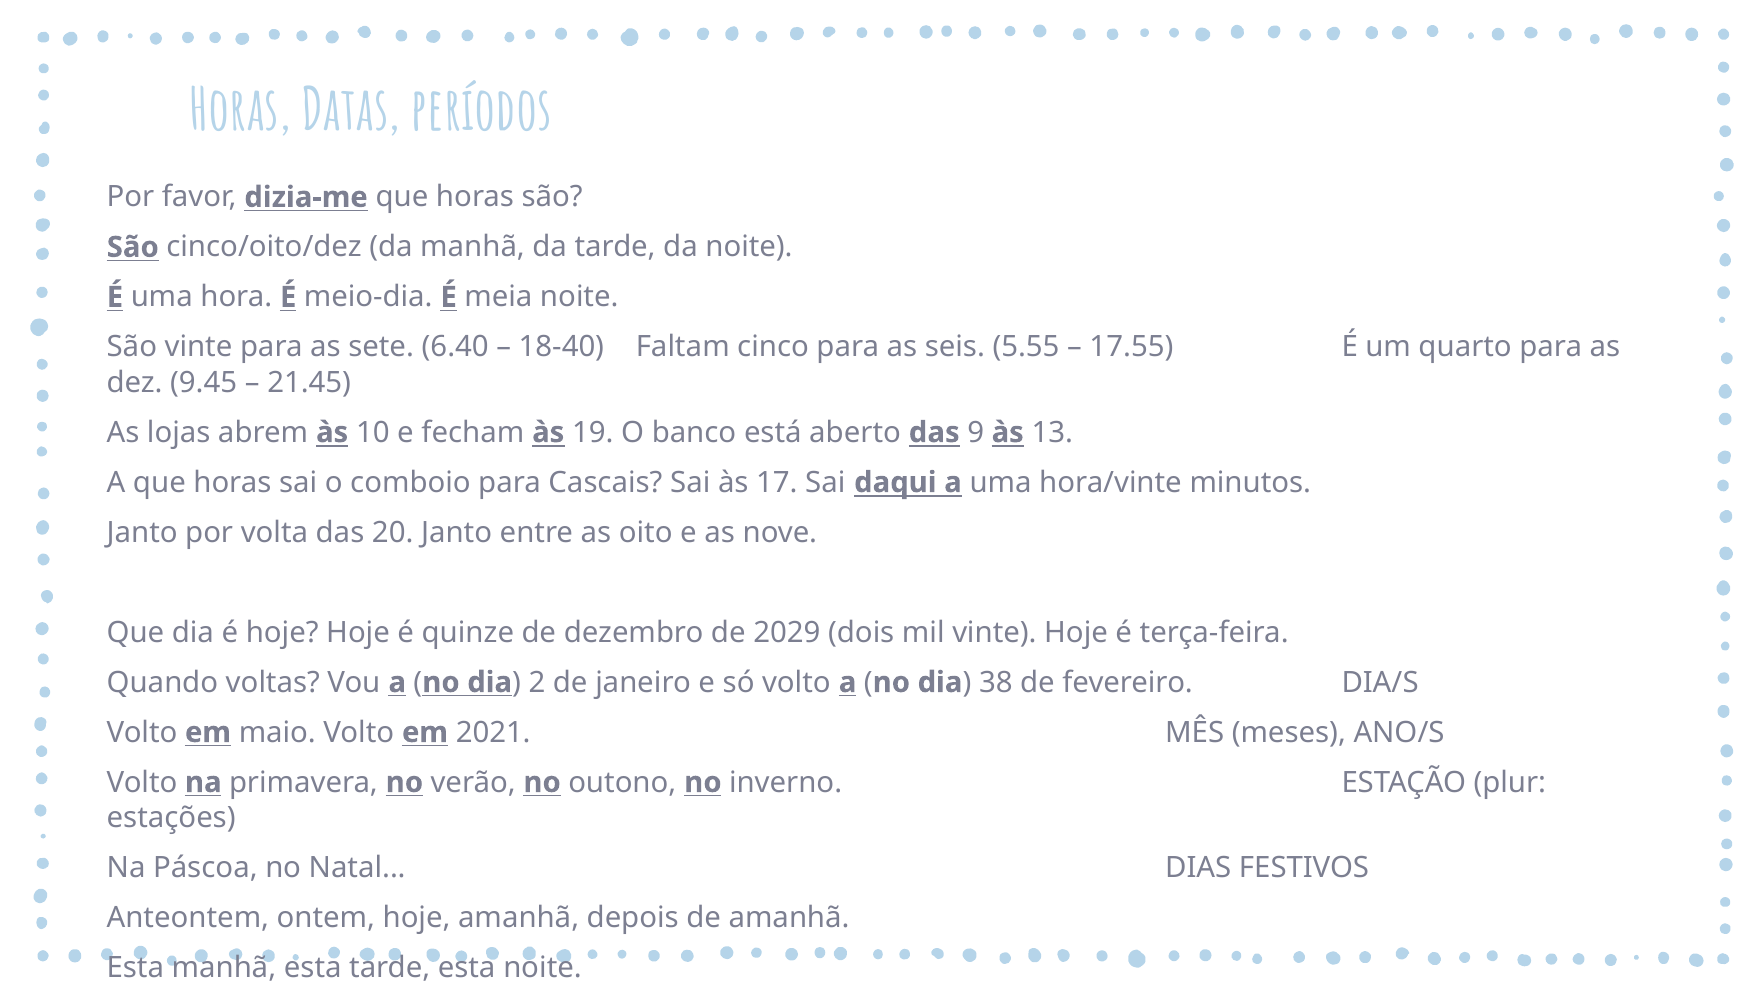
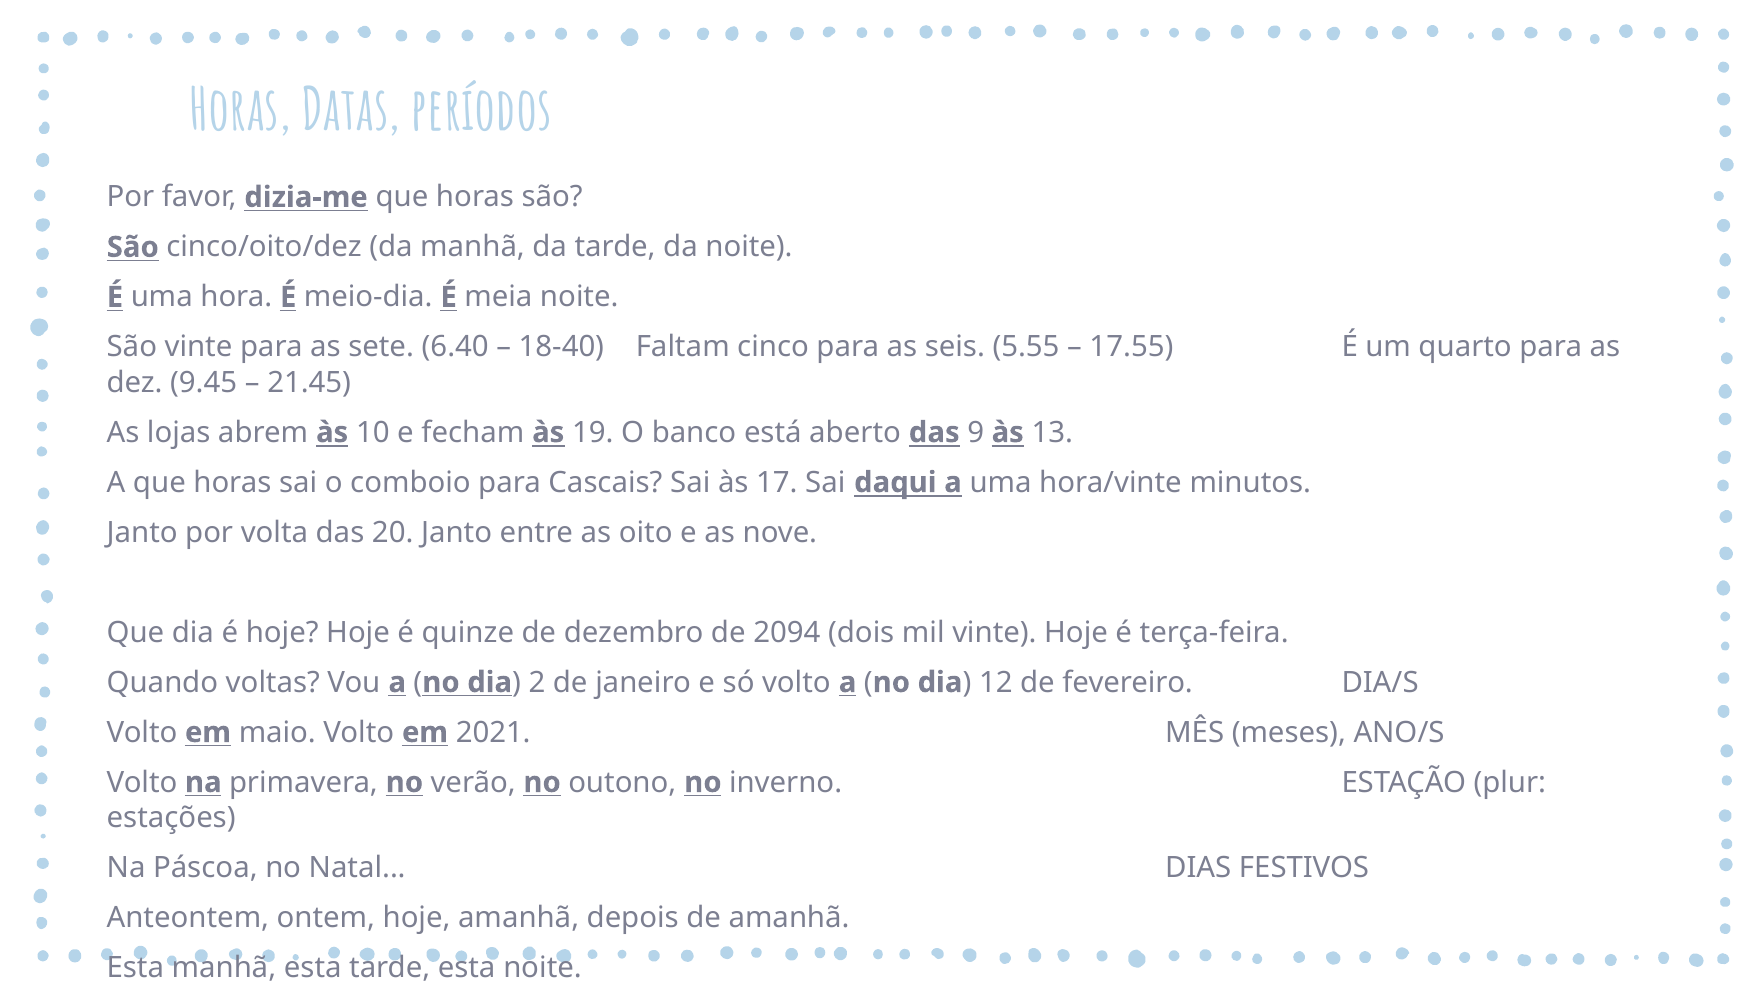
2029: 2029 -> 2094 (787, 633)
38: 38 -> 12 (996, 683)
